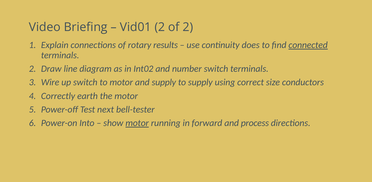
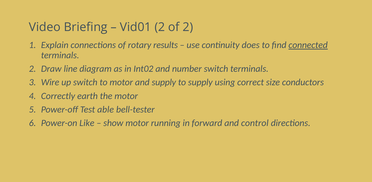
next: next -> able (106, 109)
Into: Into -> Like (87, 123)
motor underline: present -> none (137, 123)
process: process -> control (255, 123)
